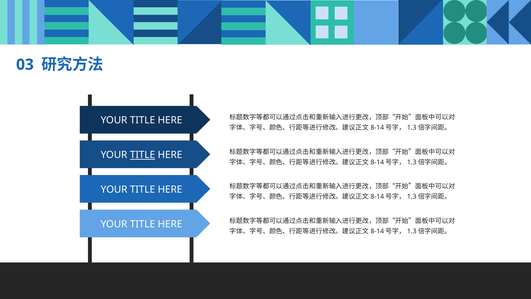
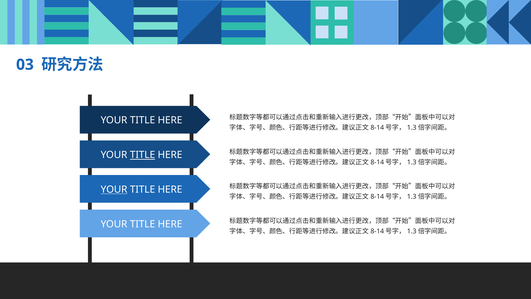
YOUR underline: none -> present (114, 189)
